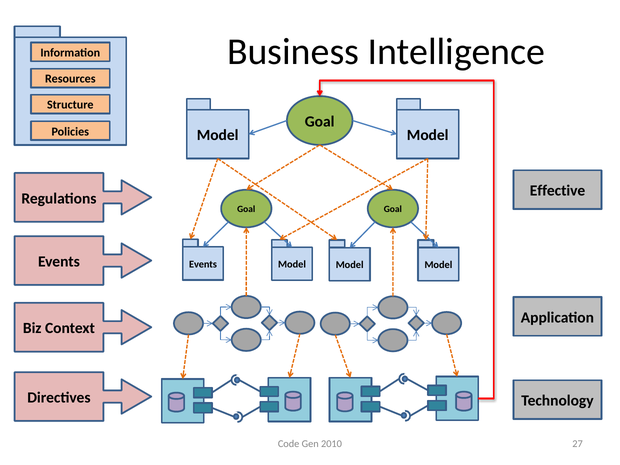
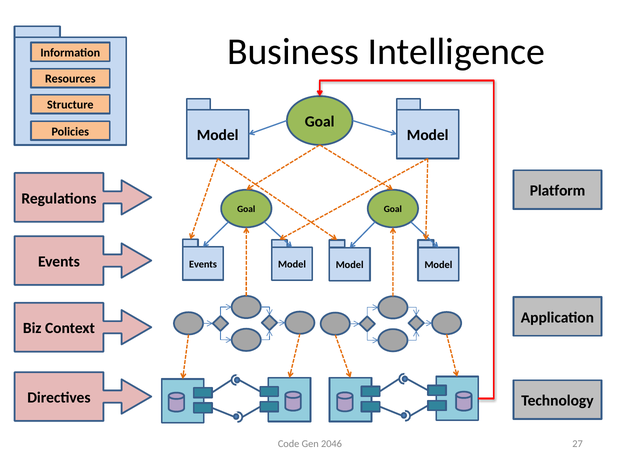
Effective: Effective -> Platform (558, 191)
2010: 2010 -> 2046 (331, 444)
